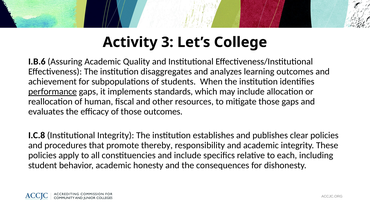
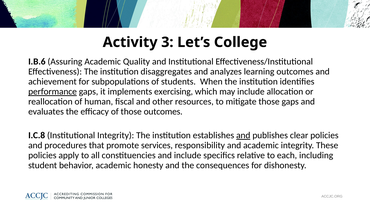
standards: standards -> exercising (174, 92)
and underline: none -> present (243, 136)
thereby: thereby -> services (157, 146)
